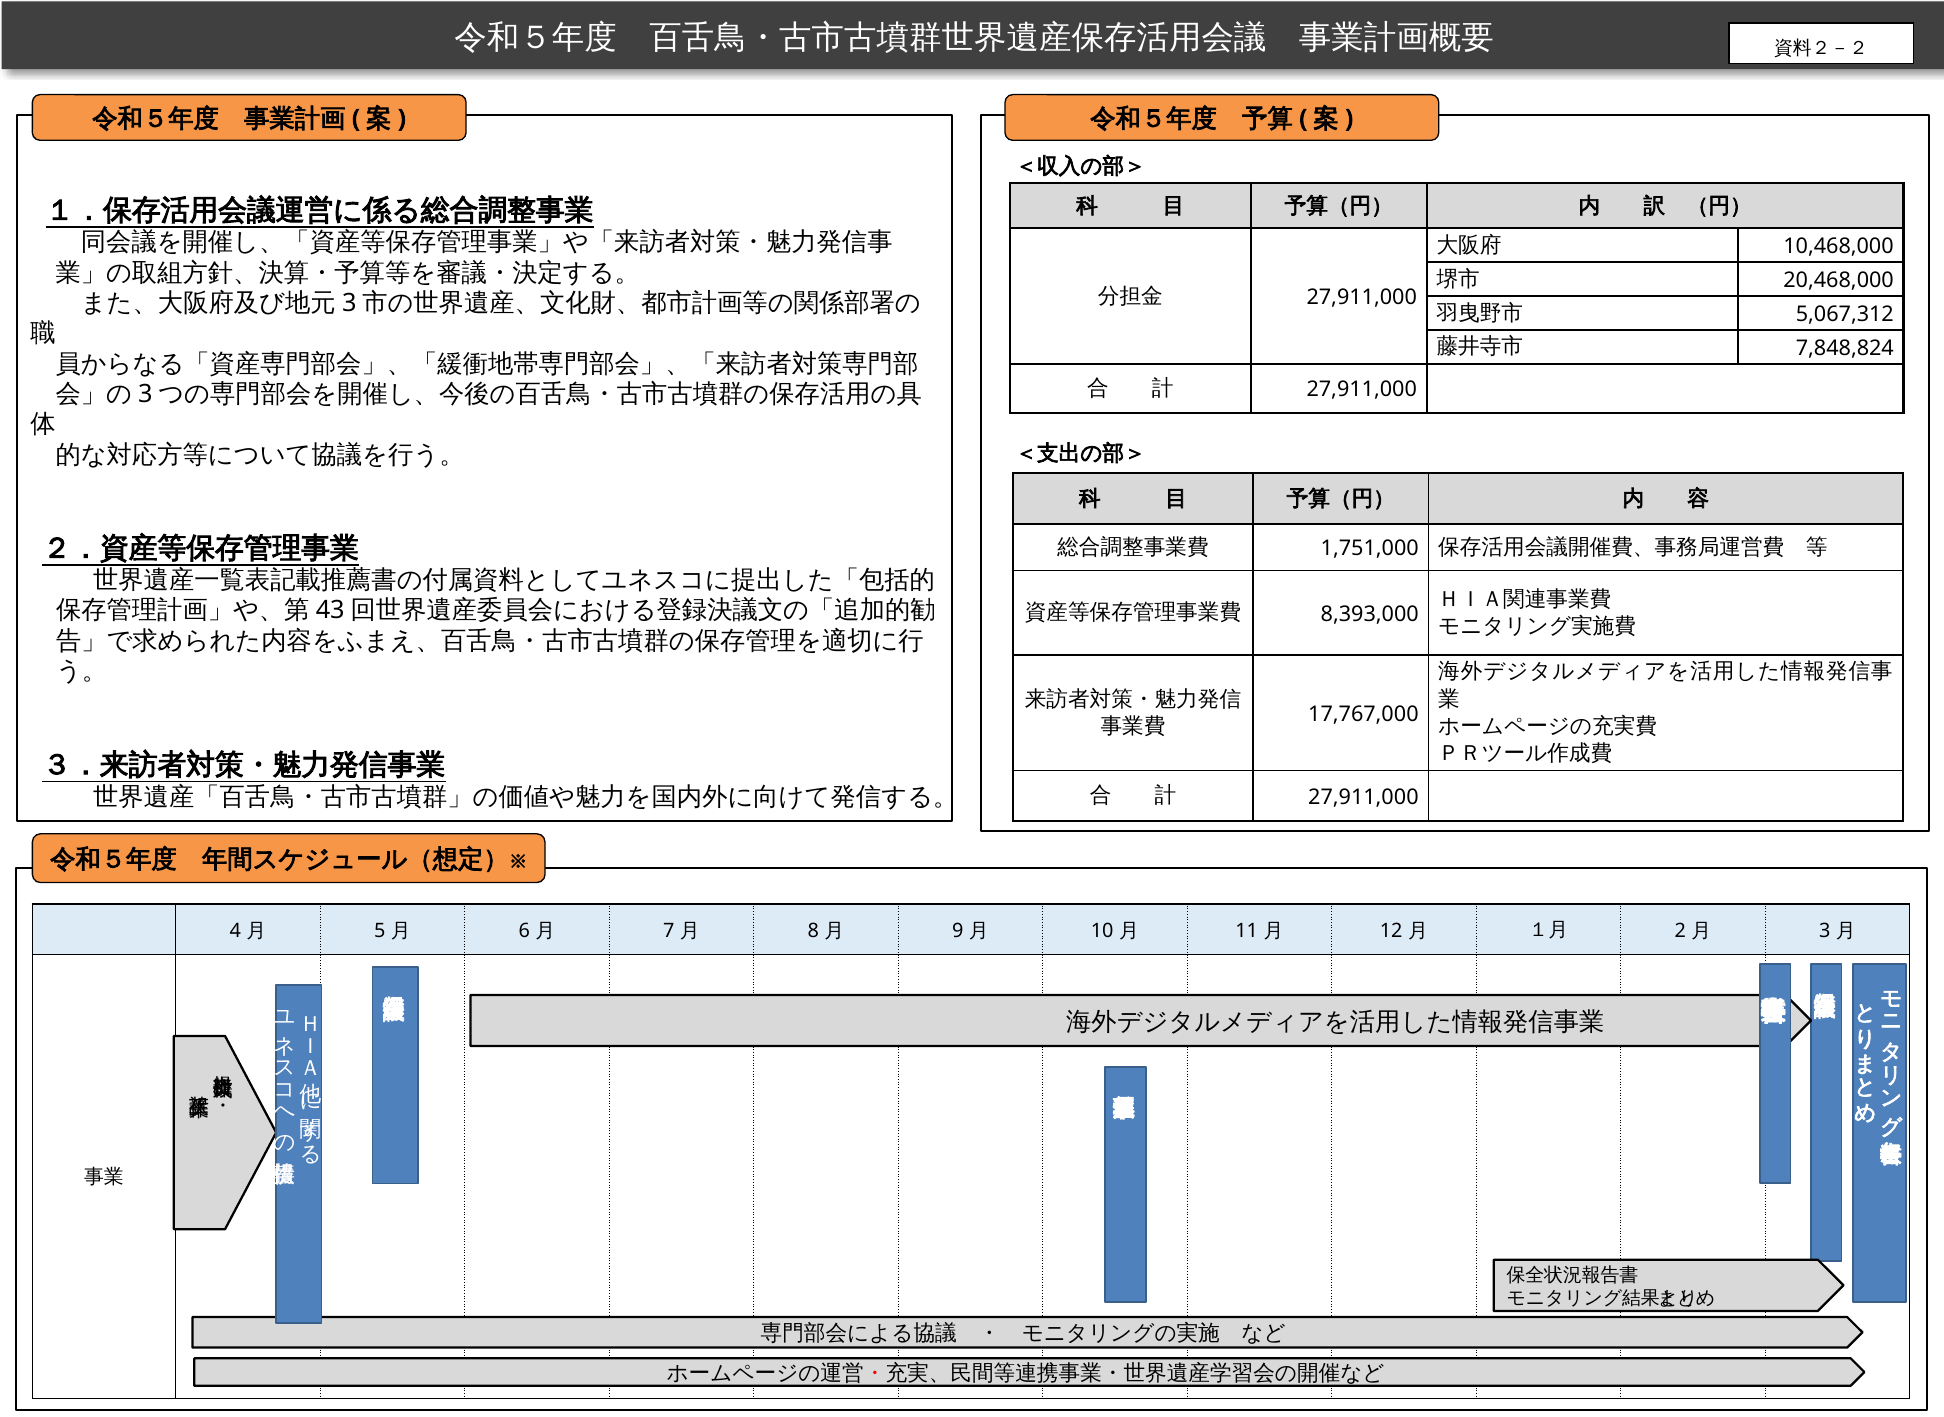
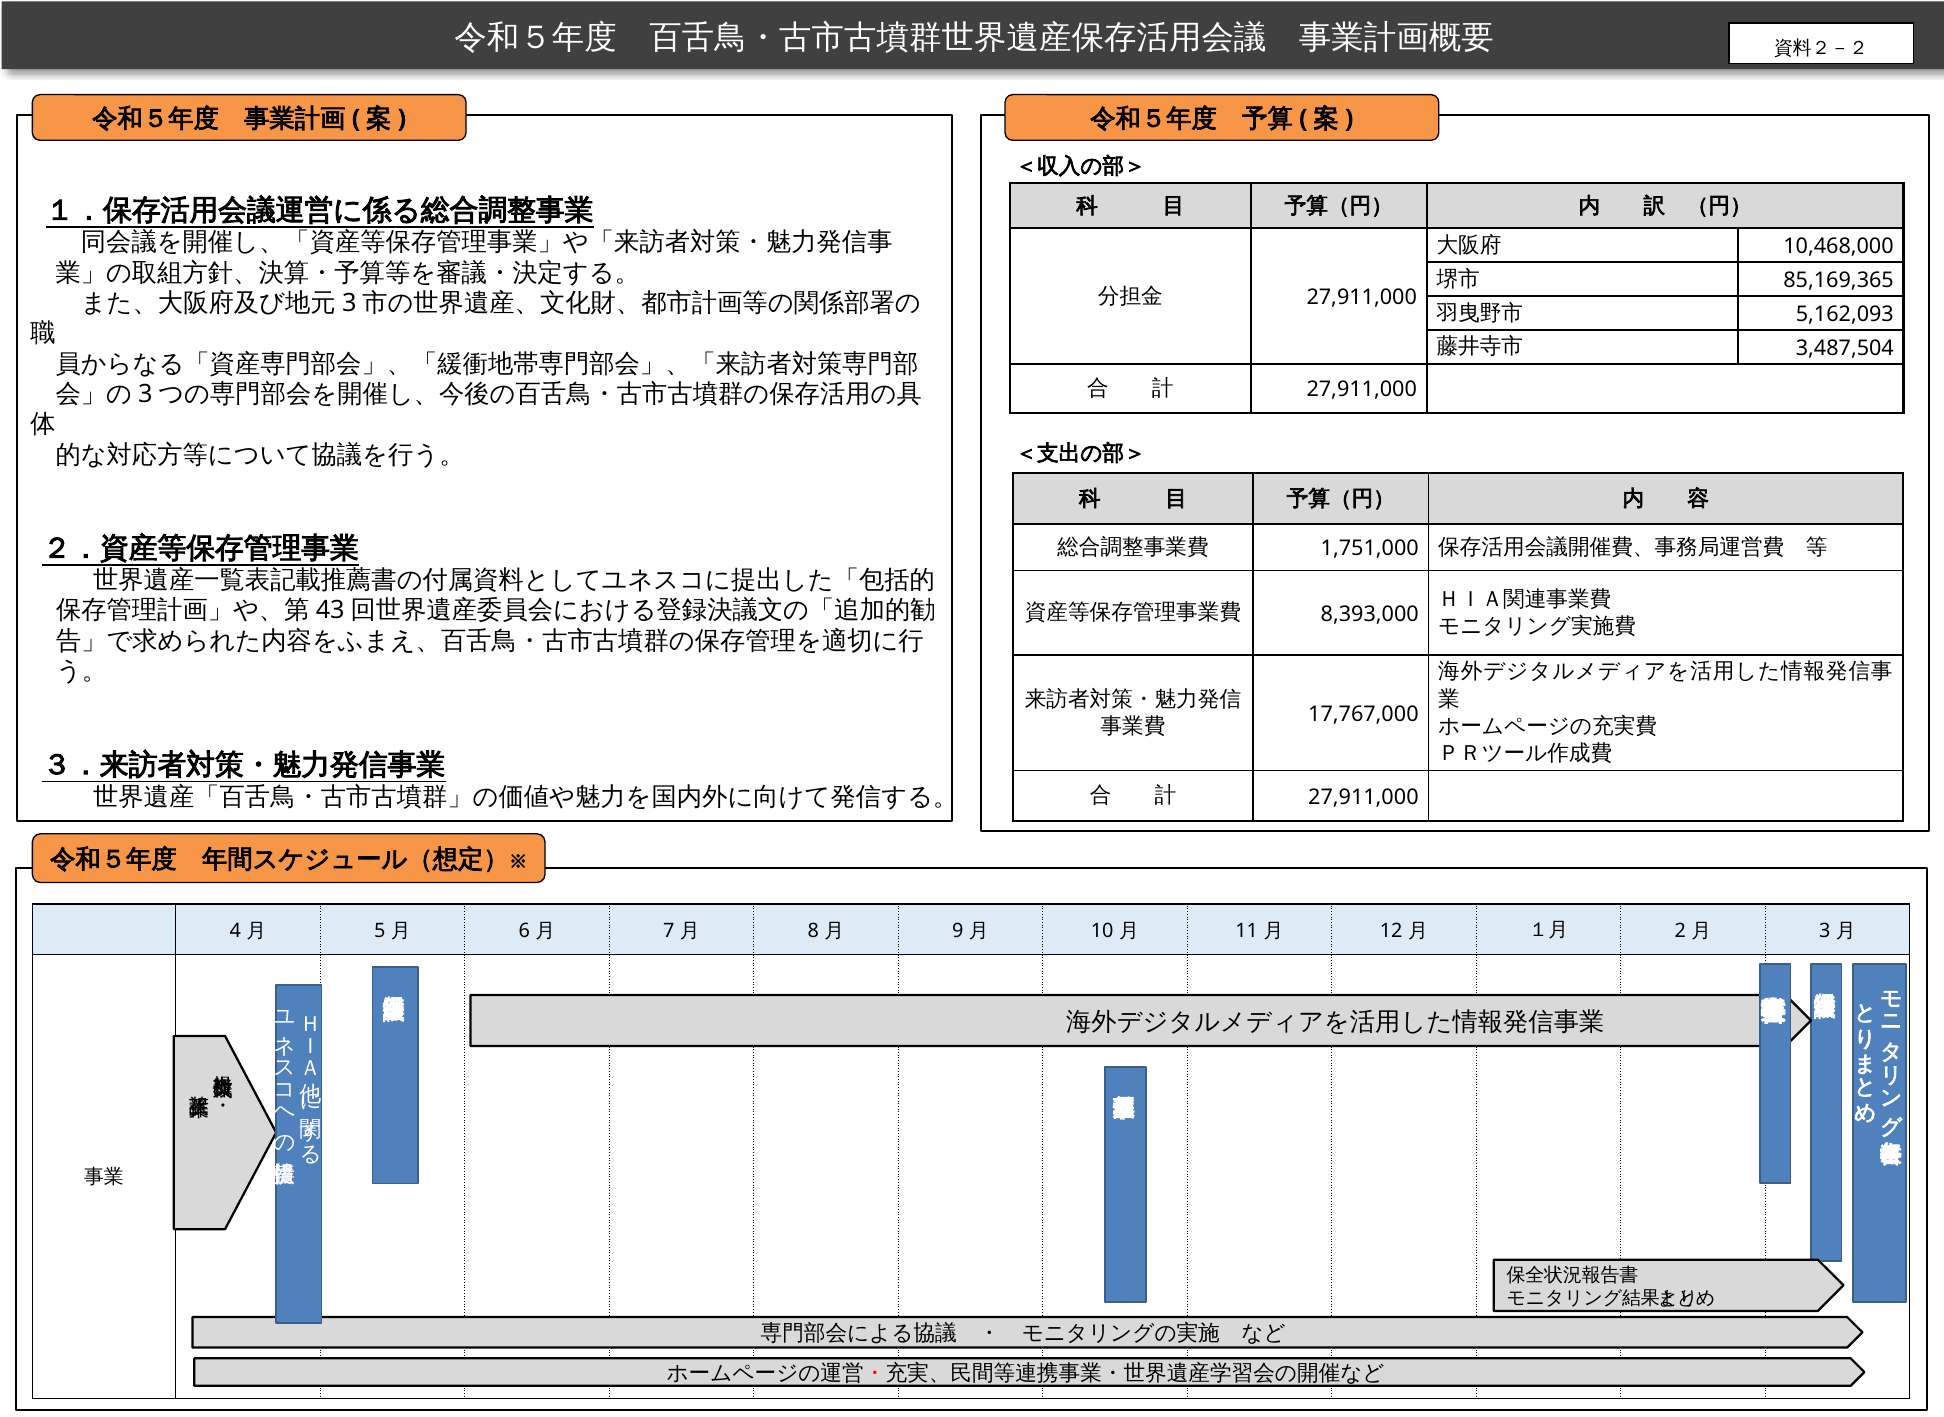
20,468,000: 20,468,000 -> 85,169,365 (1839, 280)
5,067,312: 5,067,312 -> 5,162,093 (1845, 314)
7,848,824: 7,848,824 -> 3,487,504 (1845, 348)
